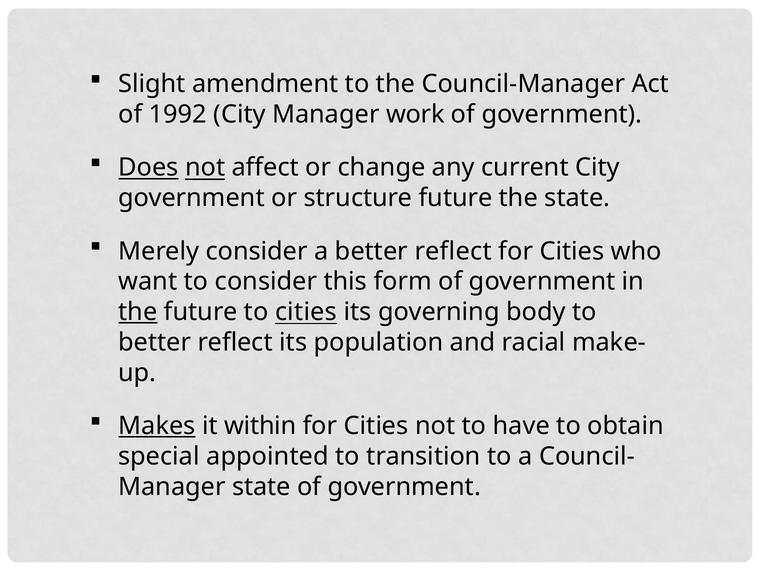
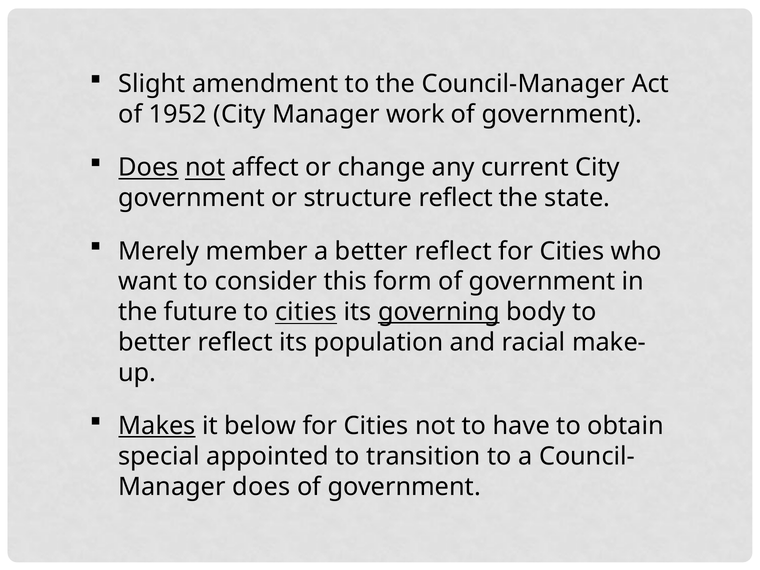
1992: 1992 -> 1952 (178, 114)
structure future: future -> reflect (456, 198)
Merely consider: consider -> member (257, 251)
the underline: present -> none (138, 312)
governing underline: none -> present (439, 312)
within: within -> below (260, 426)
Manager state: state -> does (261, 487)
